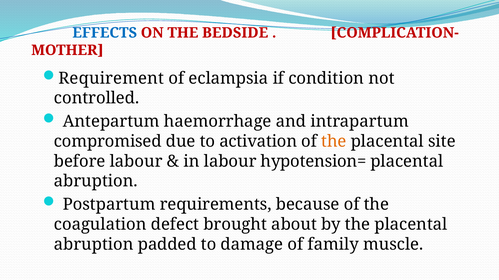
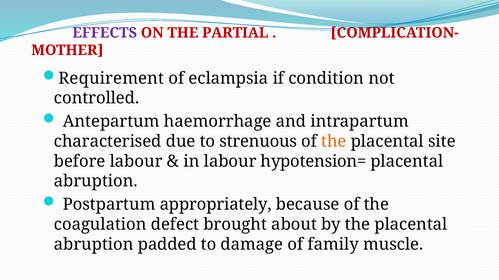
EFFECTS colour: blue -> purple (105, 33)
BEDSIDE: BEDSIDE -> PARTIAL (235, 33)
compromised: compromised -> characterised (108, 142)
activation: activation -> strenuous (258, 142)
requirements: requirements -> appropriately (216, 205)
